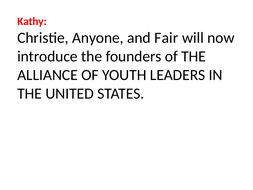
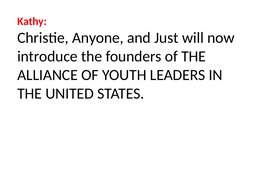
Fair: Fair -> Just (166, 38)
